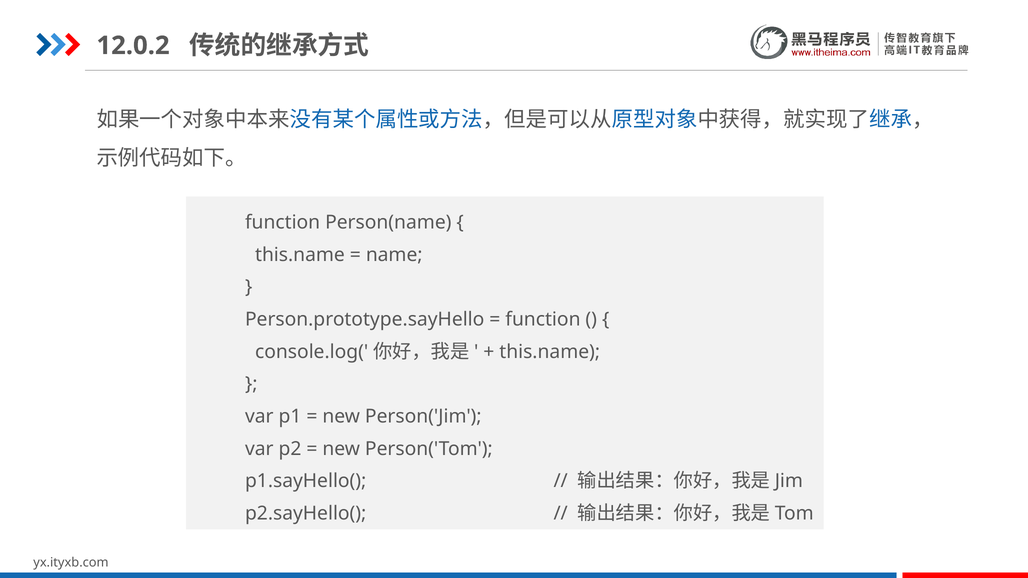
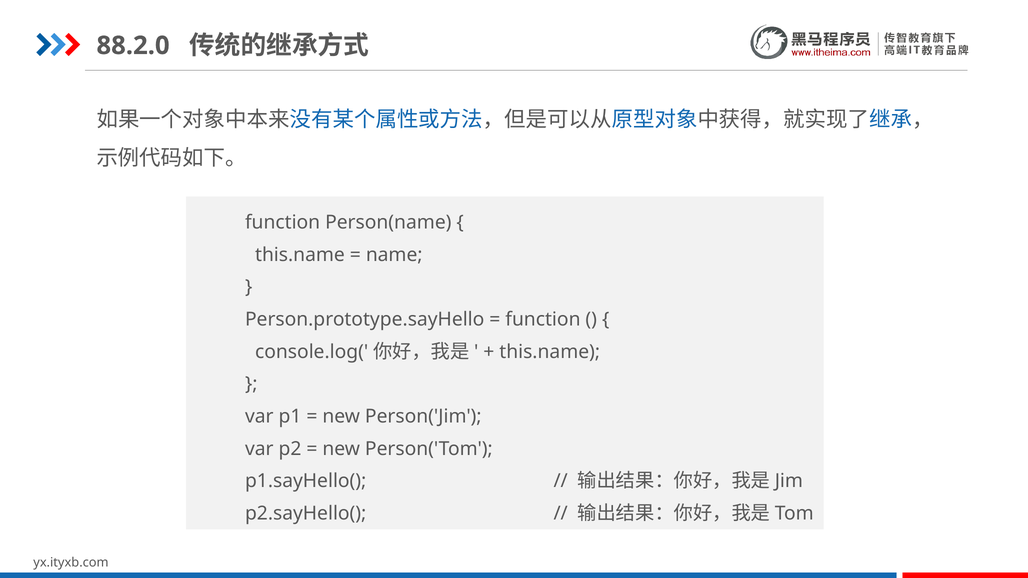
12.0.2: 12.0.2 -> 88.2.0 (133, 46)
